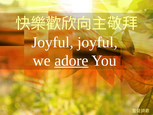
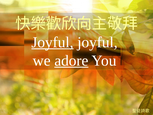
Joyful underline: none -> present (52, 42)
